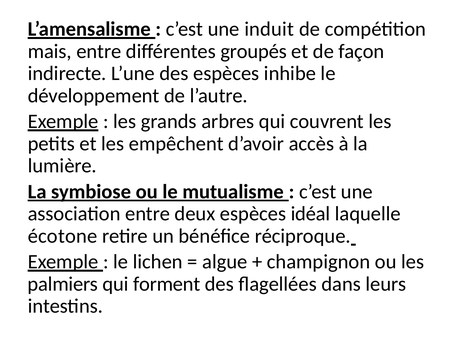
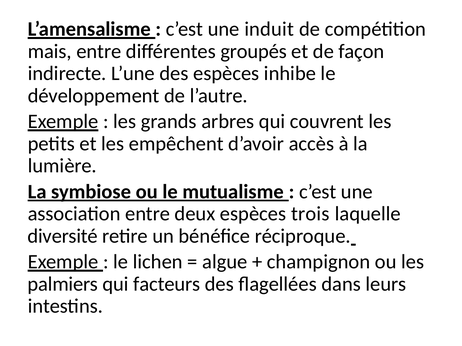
idéal: idéal -> trois (310, 214)
écotone: écotone -> diversité (63, 236)
forment: forment -> facteurs (167, 284)
